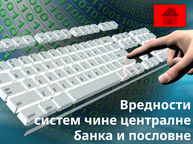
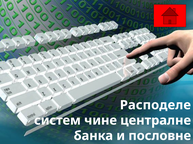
Вредности: Вредности -> Расподеле (155, 106)
